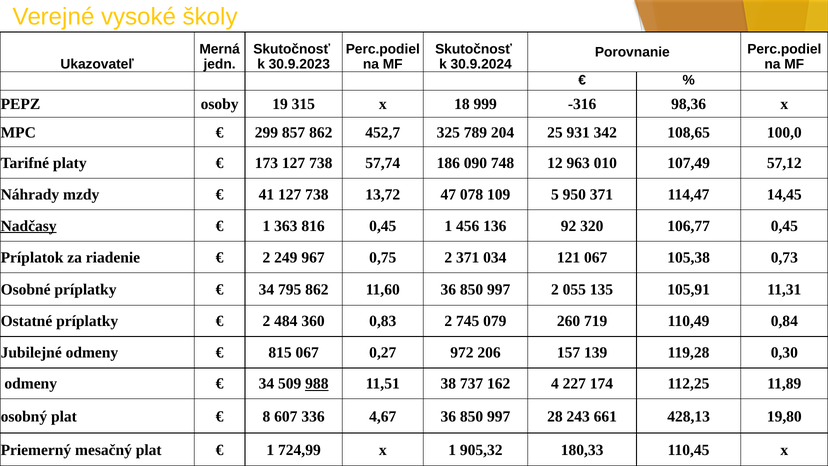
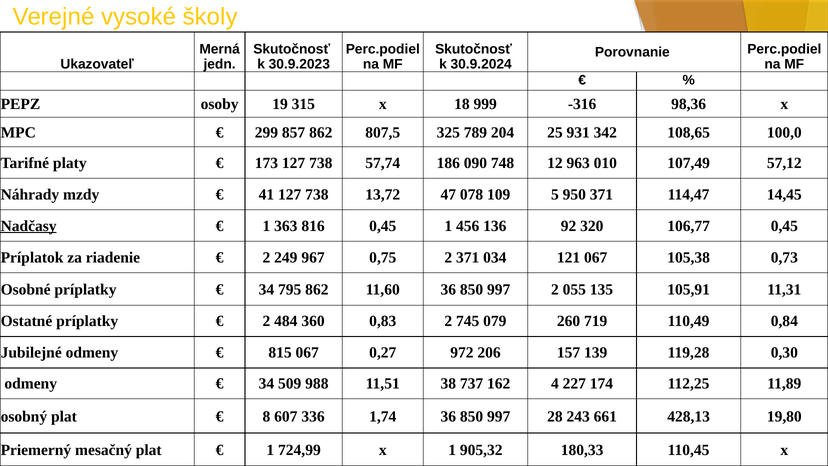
452,7: 452,7 -> 807,5 (383, 132)
988 underline: present -> none (317, 384)
4,67: 4,67 -> 1,74 (383, 416)
